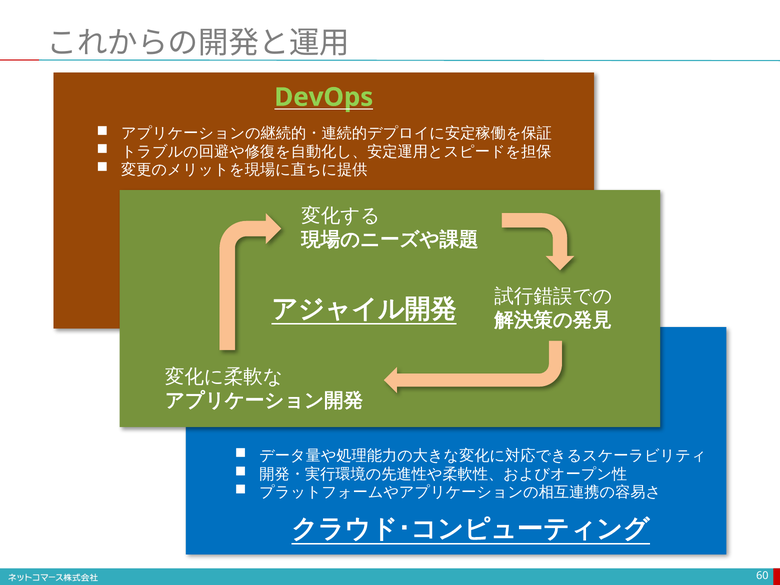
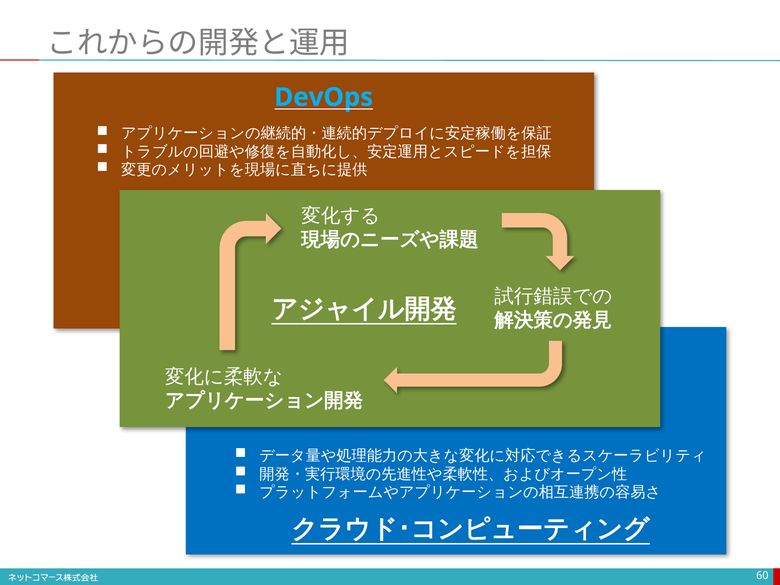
DevOps colour: light green -> light blue (324, 97)
